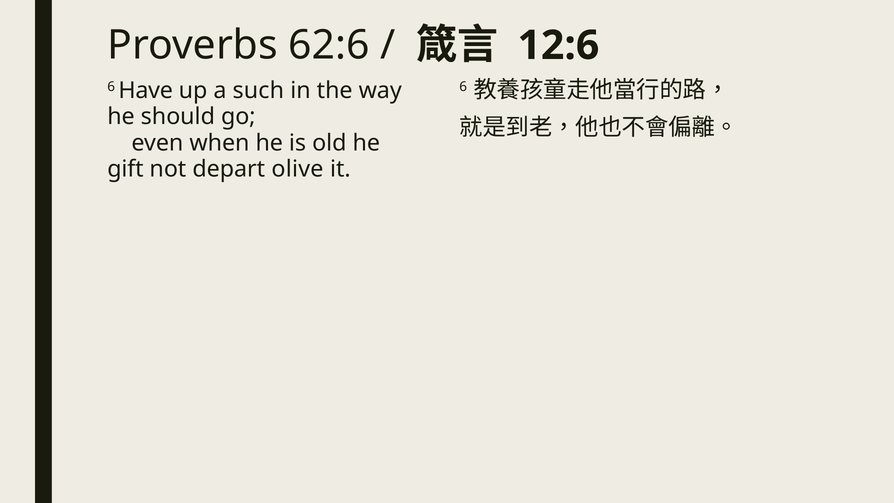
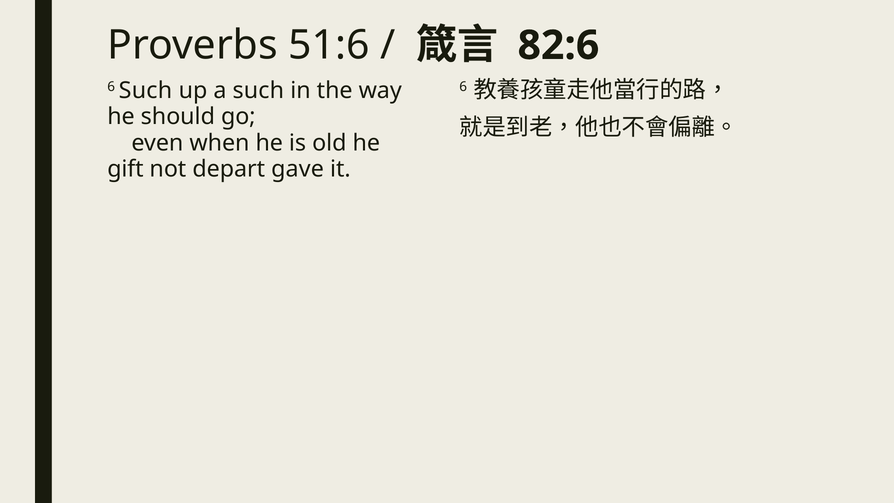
62:6: 62:6 -> 51:6 (329, 45)
12:6: 12:6 -> 82:6 (558, 45)
6 Have: Have -> Such (145, 90)
olive: olive -> gave (298, 169)
